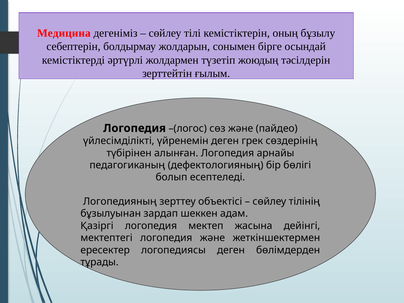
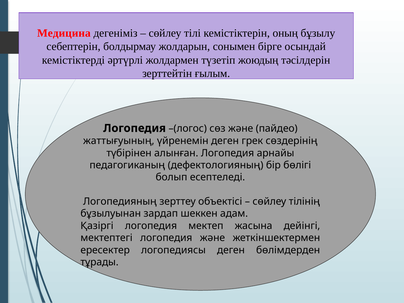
үйлесімділікті: үйлесімділікті -> жаттығуының (119, 141)
